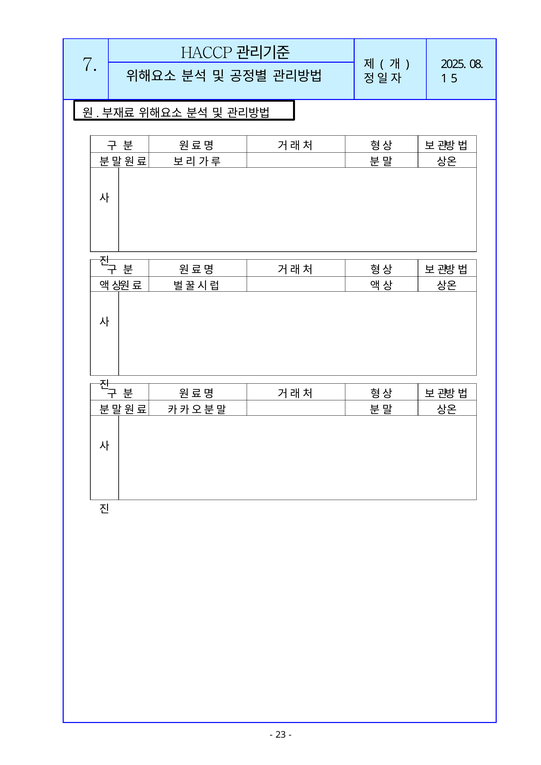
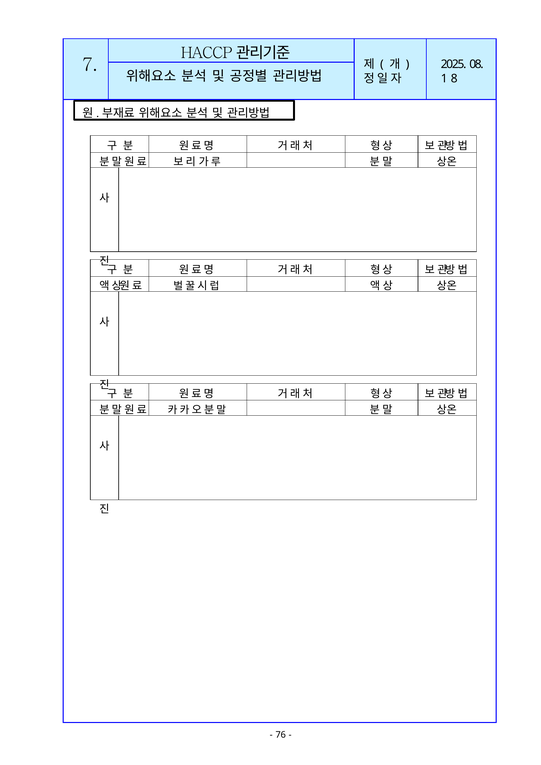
5: 5 -> 8 (454, 79)
23: 23 -> 76 (281, 735)
